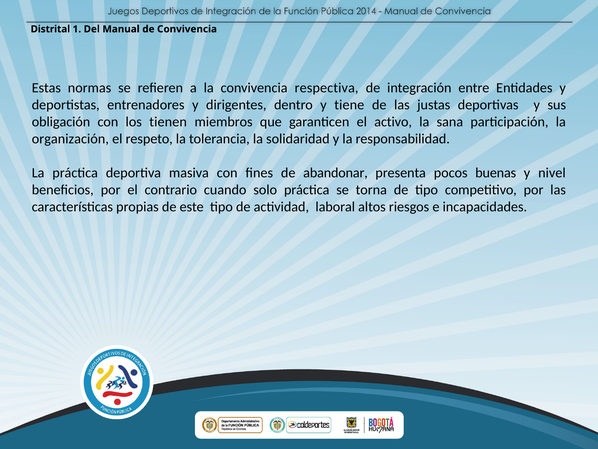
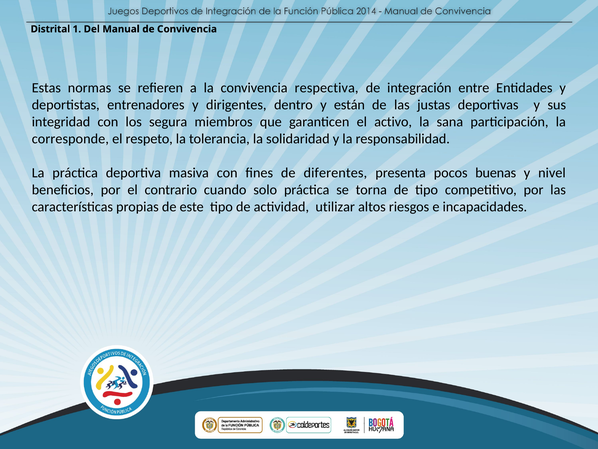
tiene: tiene -> están (349, 105)
obligación: obligación -> integridad (61, 122)
tienen: tienen -> segura (168, 122)
organización: organización -> corresponde (70, 139)
abandonar: abandonar -> diferentes (335, 173)
laboral: laboral -> utilizar (335, 207)
